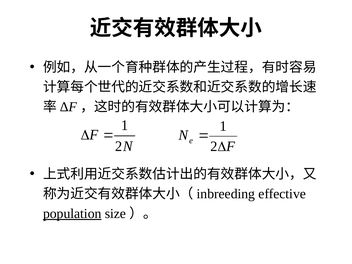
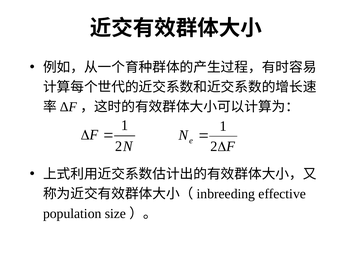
population underline: present -> none (72, 214)
